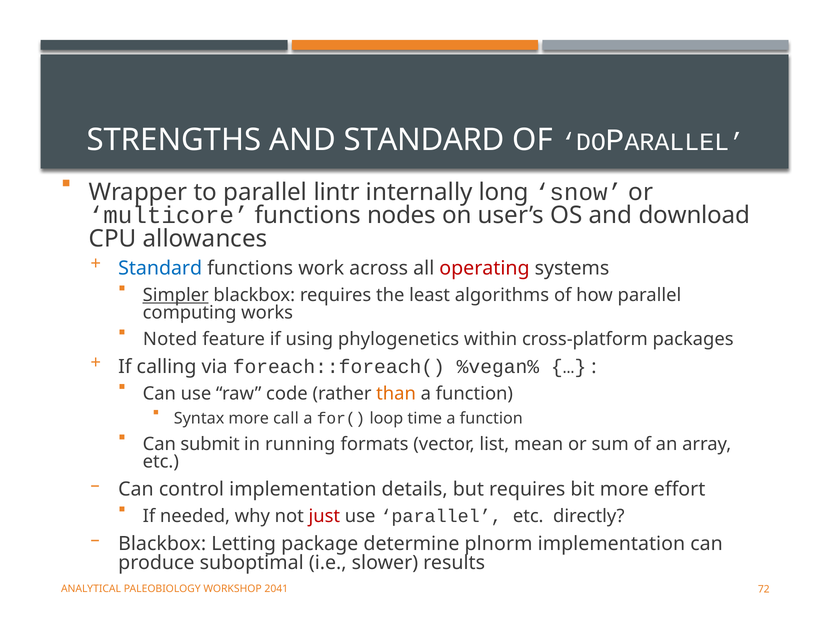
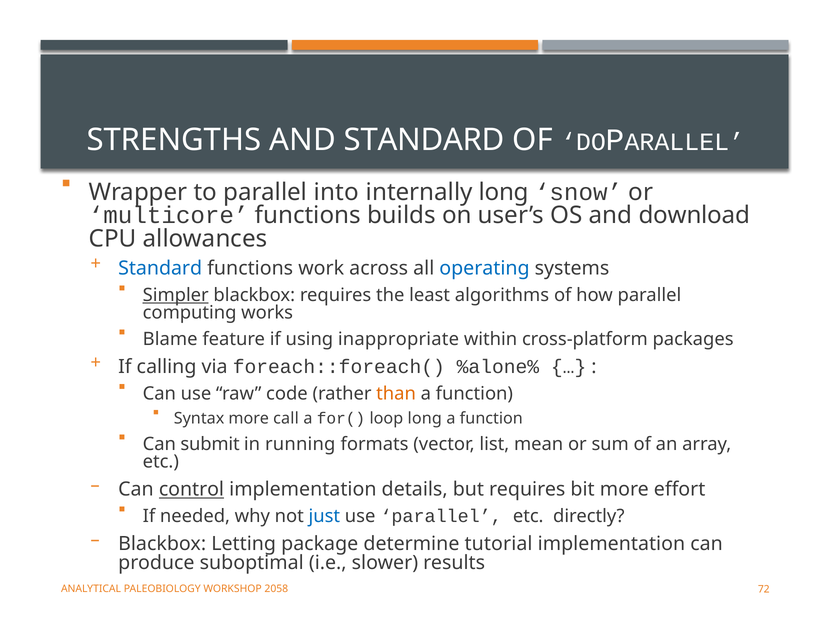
lintr: lintr -> into (336, 192)
nodes: nodes -> builds (401, 216)
operating colour: red -> blue (484, 268)
Noted: Noted -> Blame (170, 340)
phylogenetics: phylogenetics -> inappropriate (398, 340)
%vegan%: %vegan% -> %alone% (498, 367)
loop time: time -> long (425, 419)
control underline: none -> present (191, 490)
just colour: red -> blue (324, 517)
plnorm: plnorm -> tutorial (499, 544)
2041: 2041 -> 2058 (276, 589)
